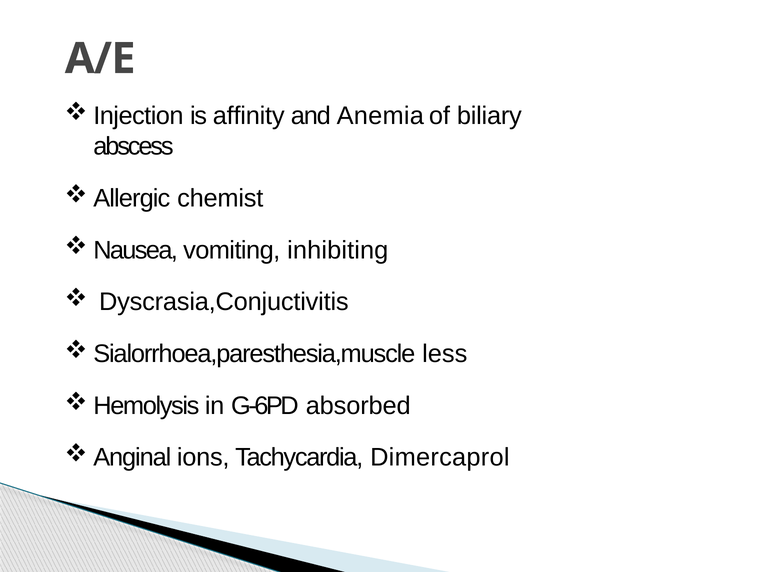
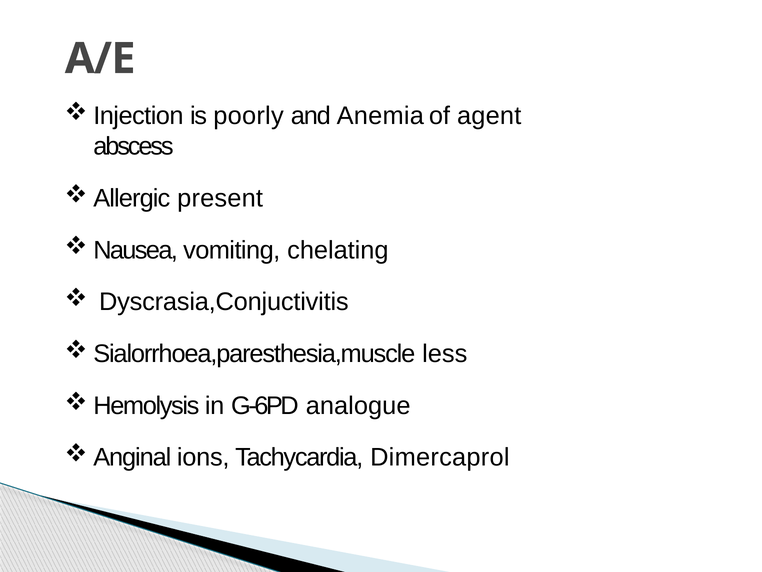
affinity: affinity -> poorly (248, 116)
biliary: biliary -> agent (489, 116)
chemist: chemist -> present (220, 198)
inhibiting: inhibiting -> chelating (338, 250)
absorbed: absorbed -> analogue (358, 405)
